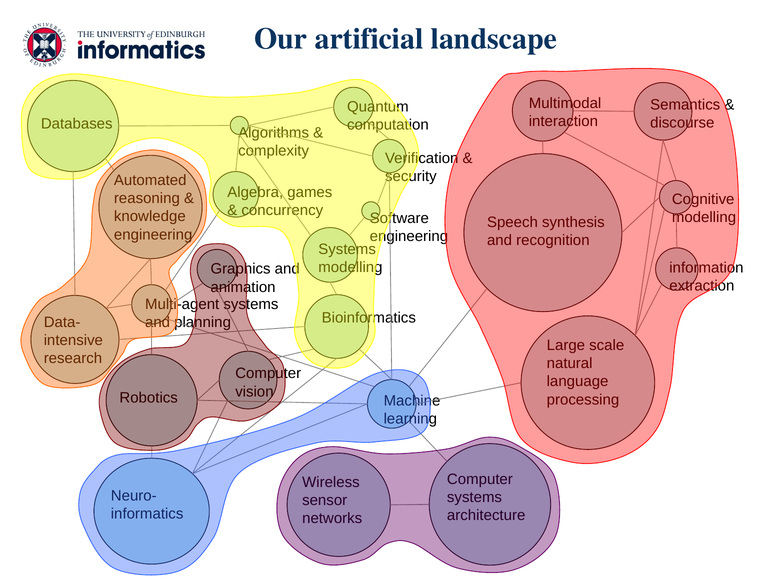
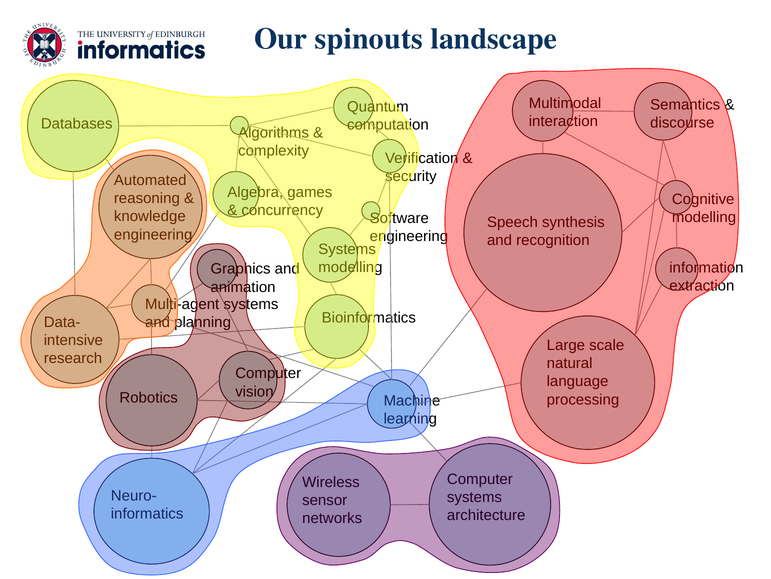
artificial: artificial -> spinouts (369, 39)
